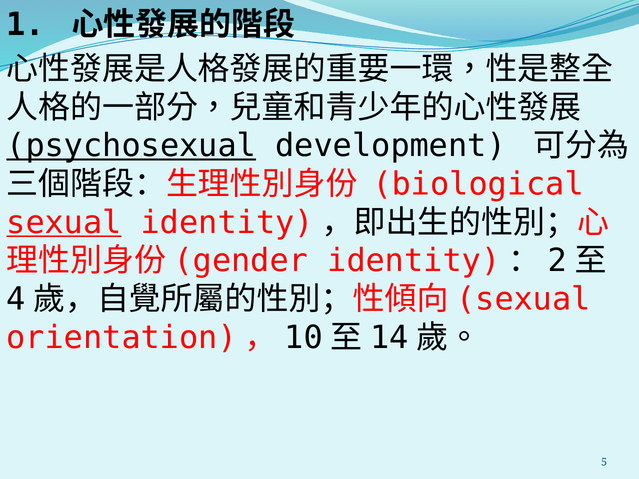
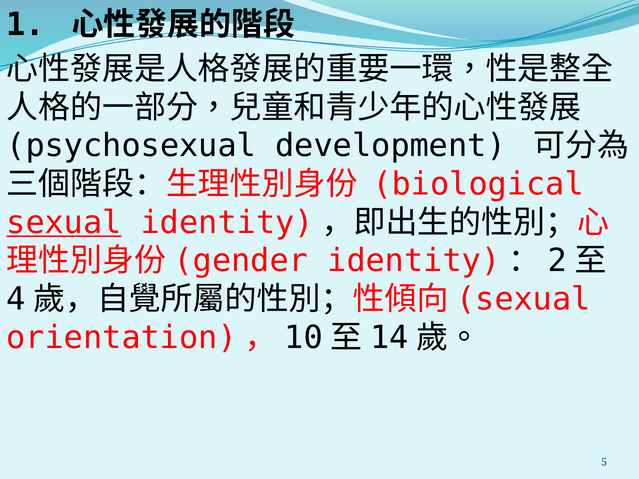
psychosexual underline: present -> none (131, 146)
